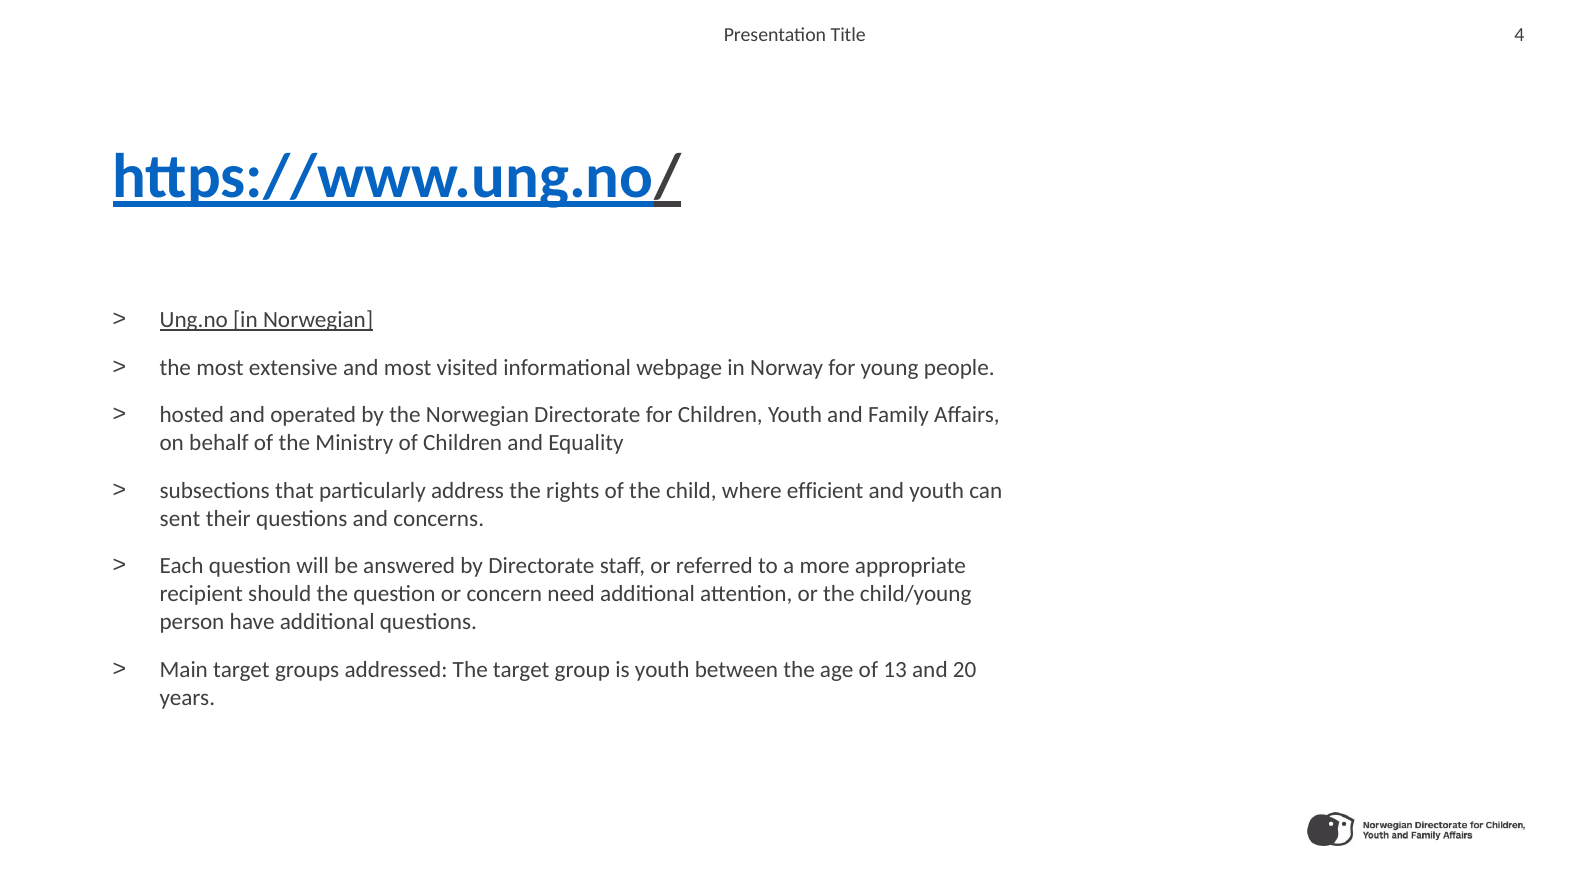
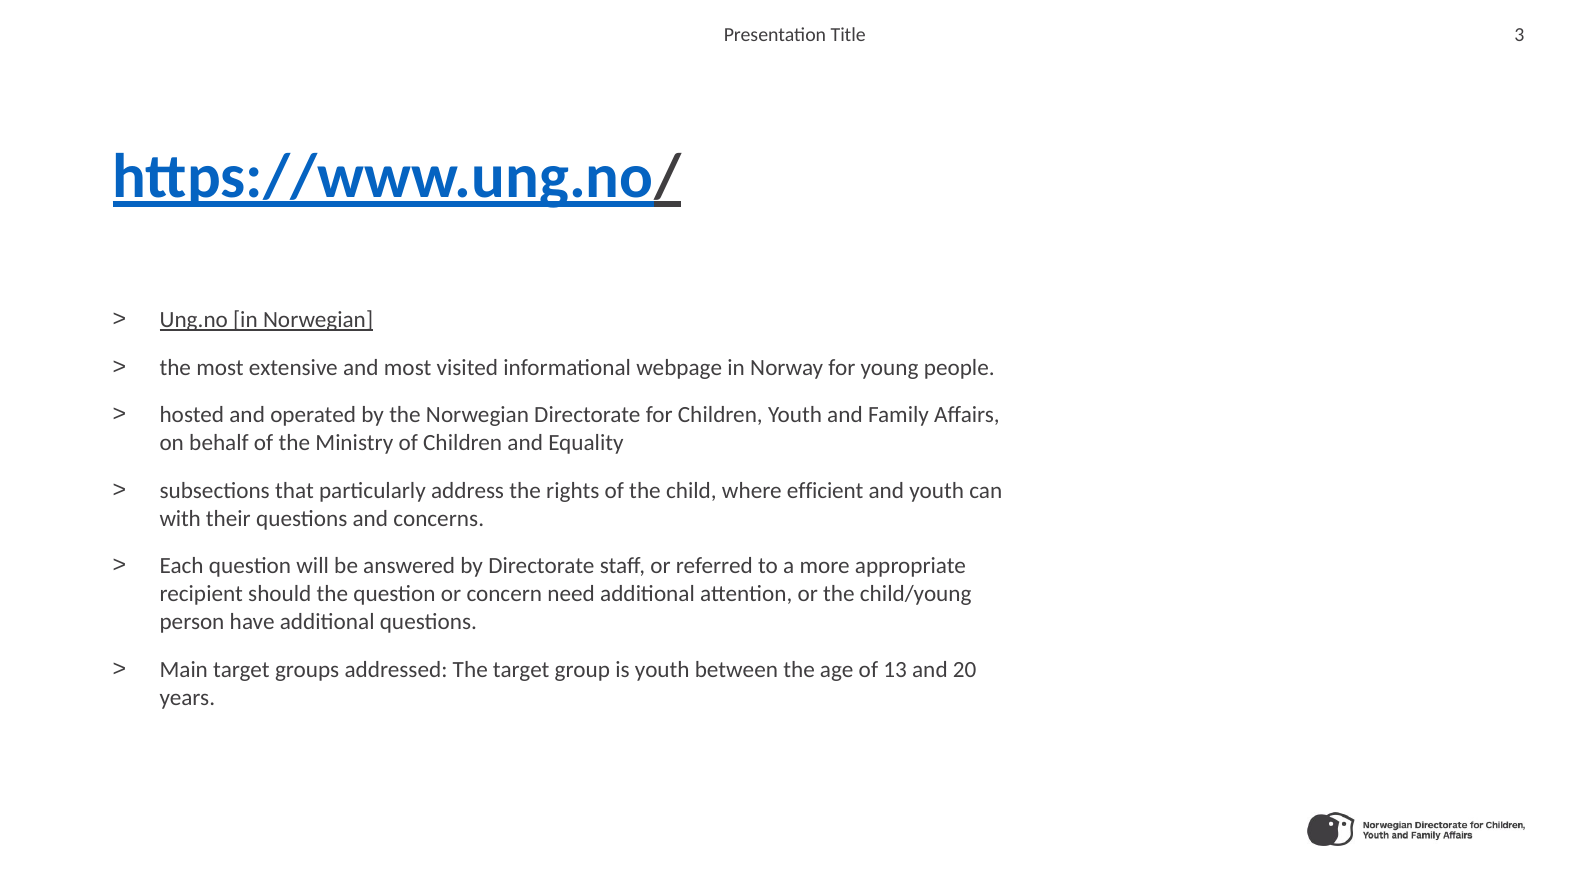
4: 4 -> 3 (1519, 35)
sent: sent -> with (180, 519)
